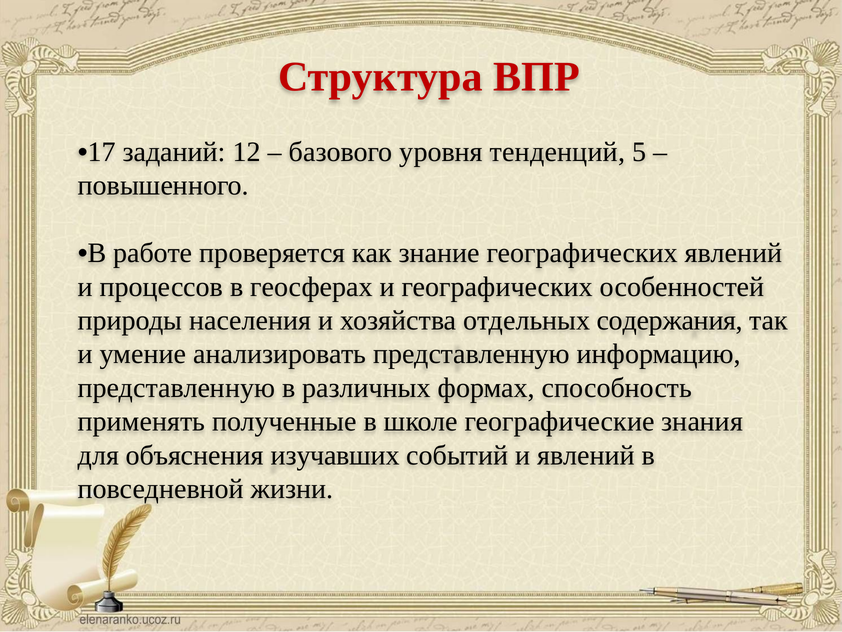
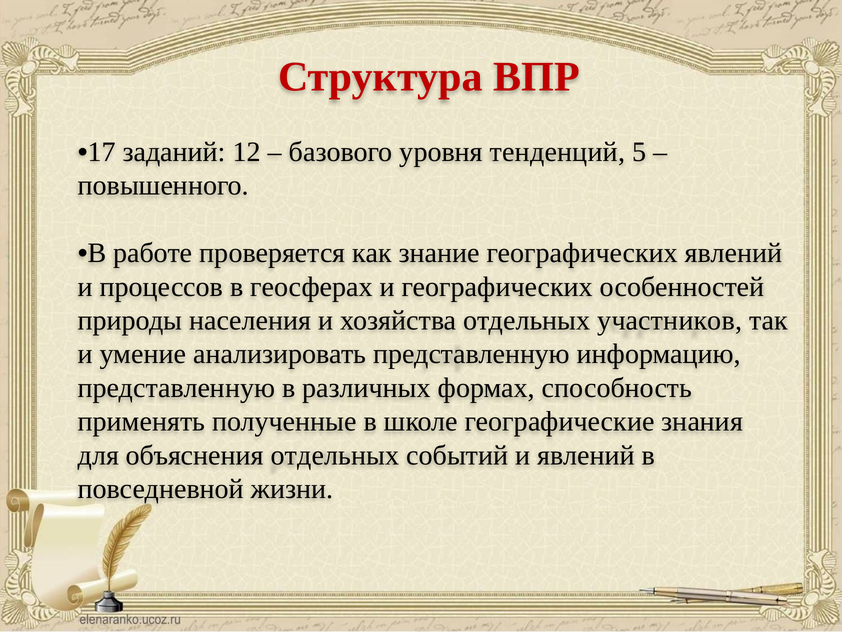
содержания: содержания -> участников (670, 320)
объяснения изучавших: изучавших -> отдельных (335, 455)
